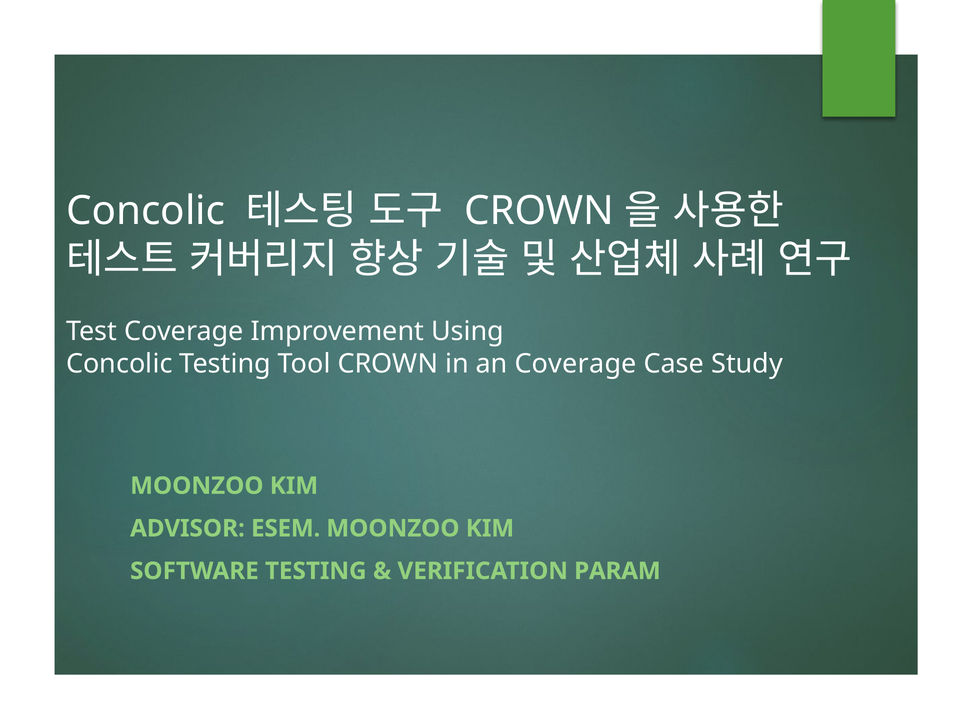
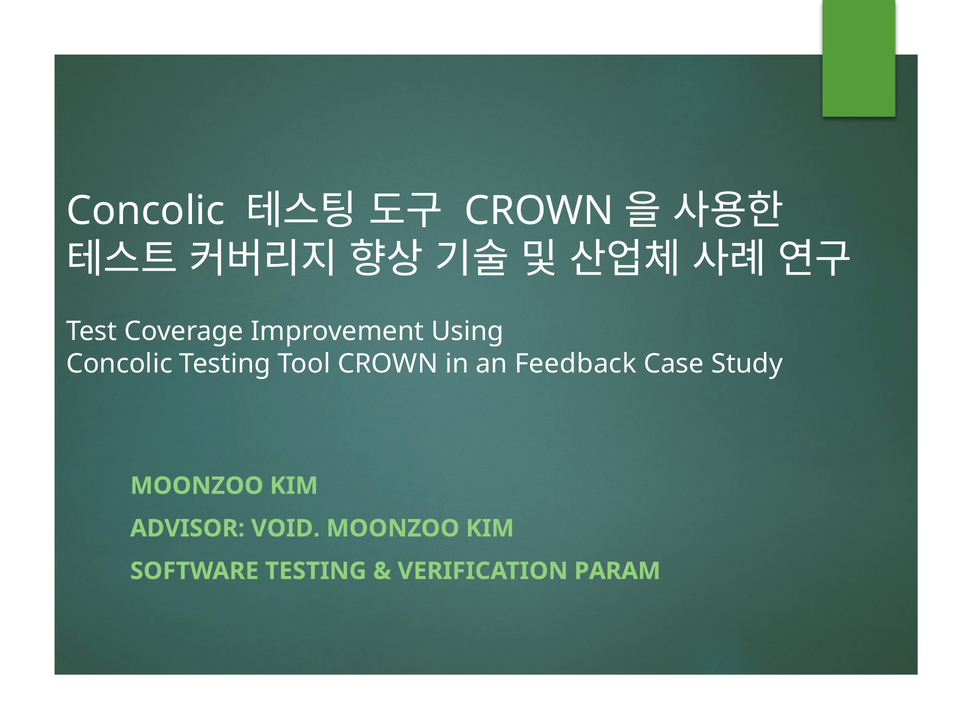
an Coverage: Coverage -> Feedback (576, 364)
ESEM: ESEM -> VOID (286, 529)
